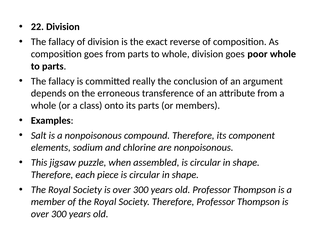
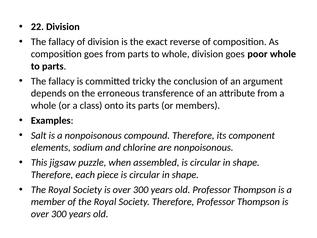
really: really -> tricky (144, 81)
